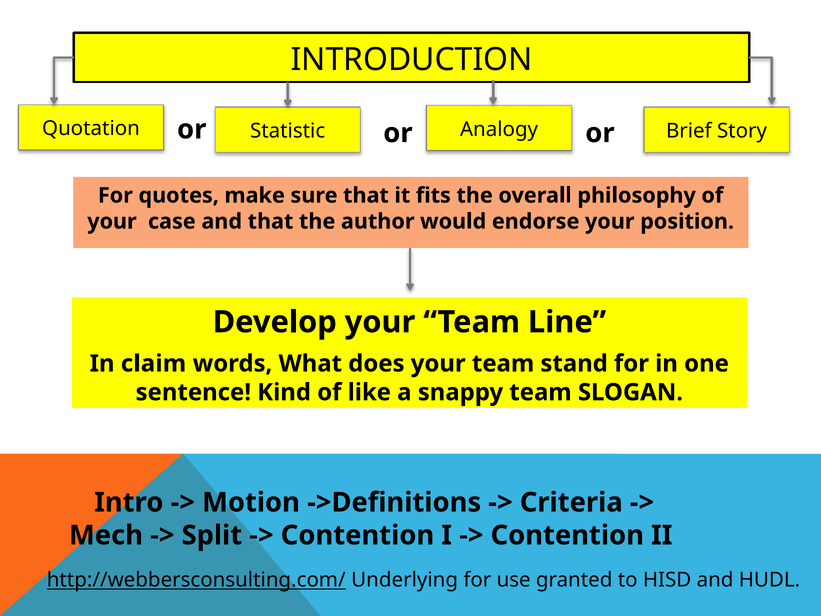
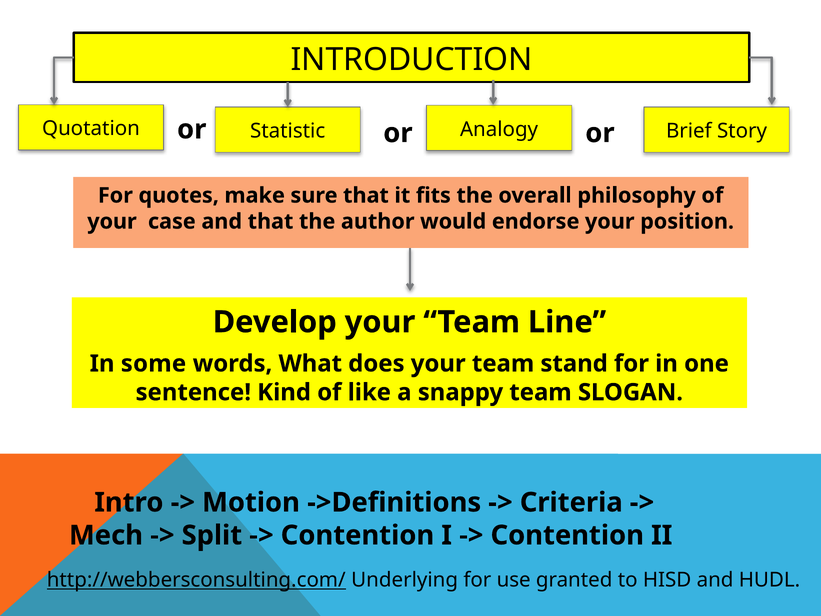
claim: claim -> some (153, 363)
